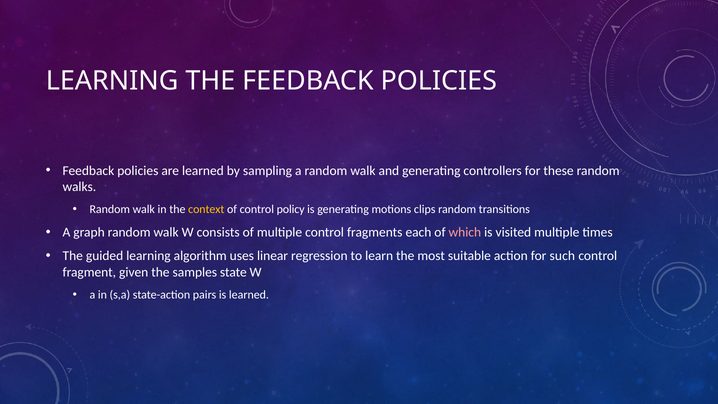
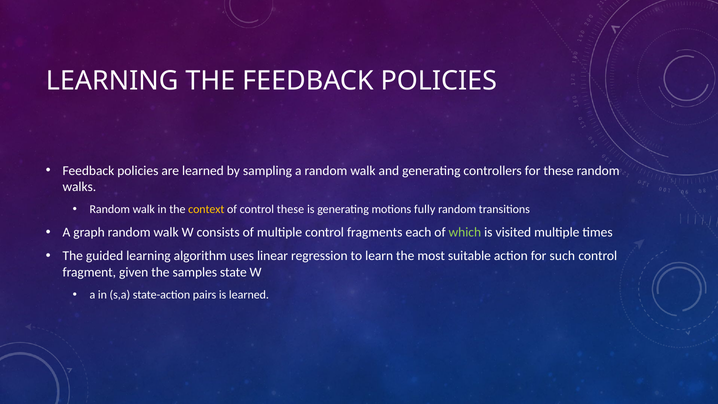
control policy: policy -> these (291, 209)
clips: clips -> fully (425, 209)
which colour: pink -> light green (465, 232)
